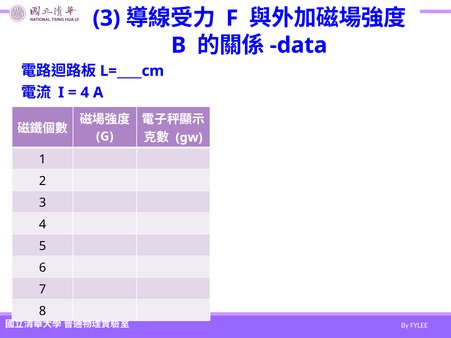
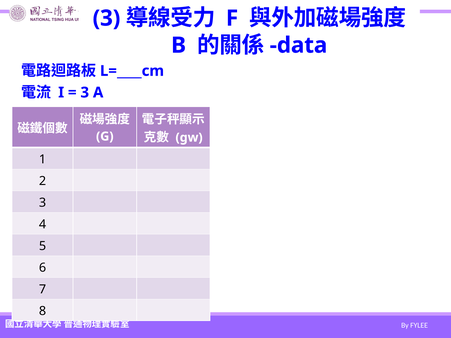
4: 4 -> 3 (85, 93)
